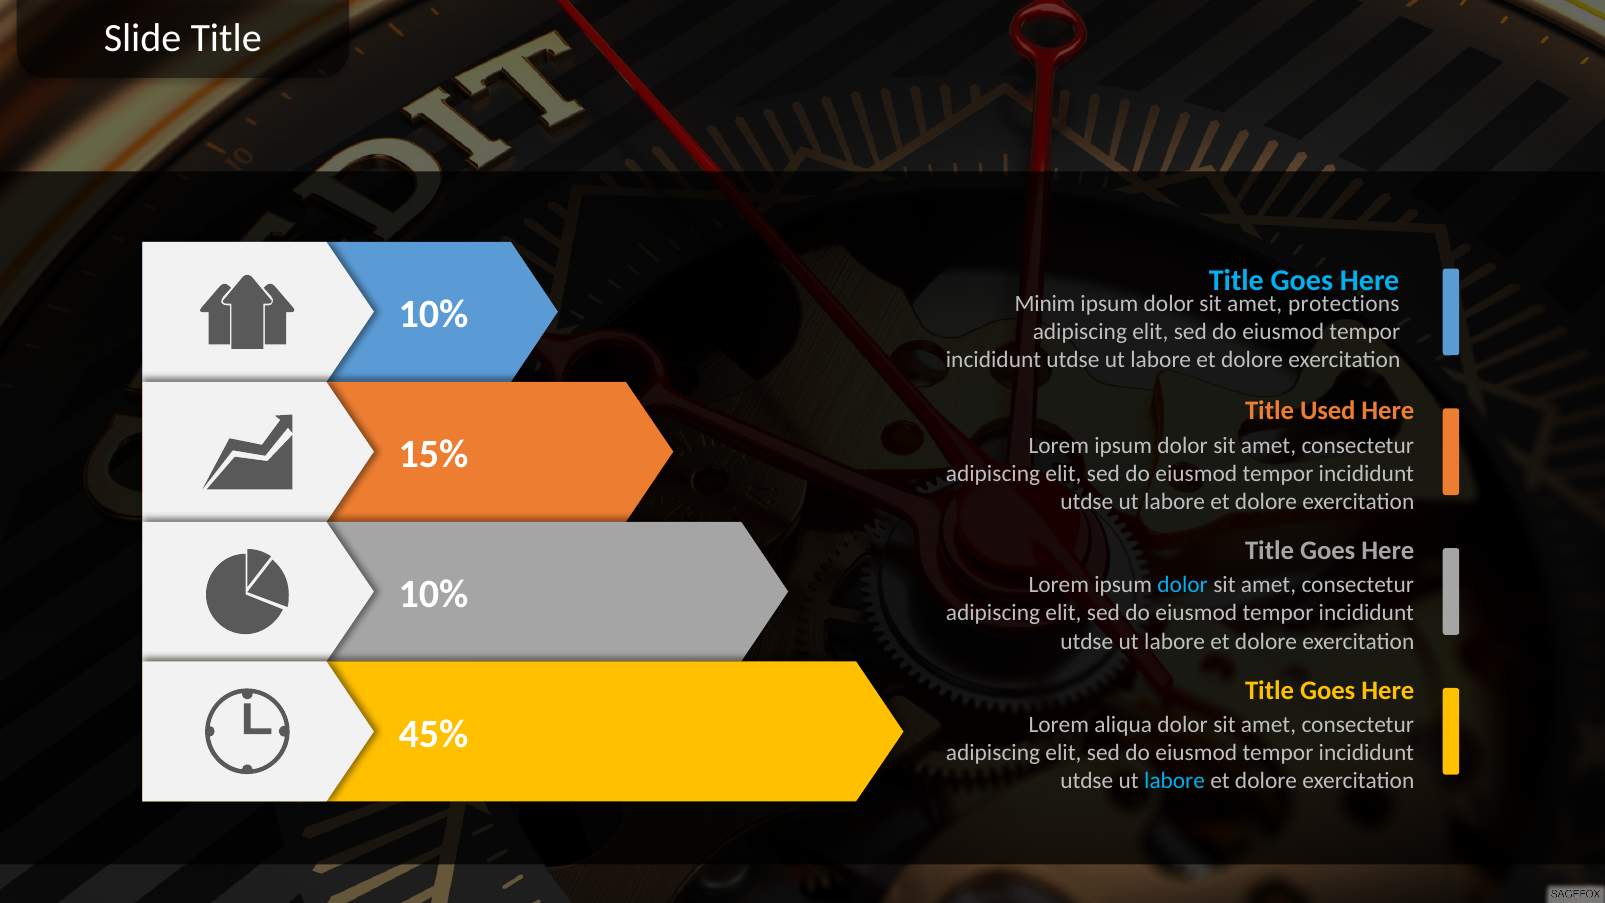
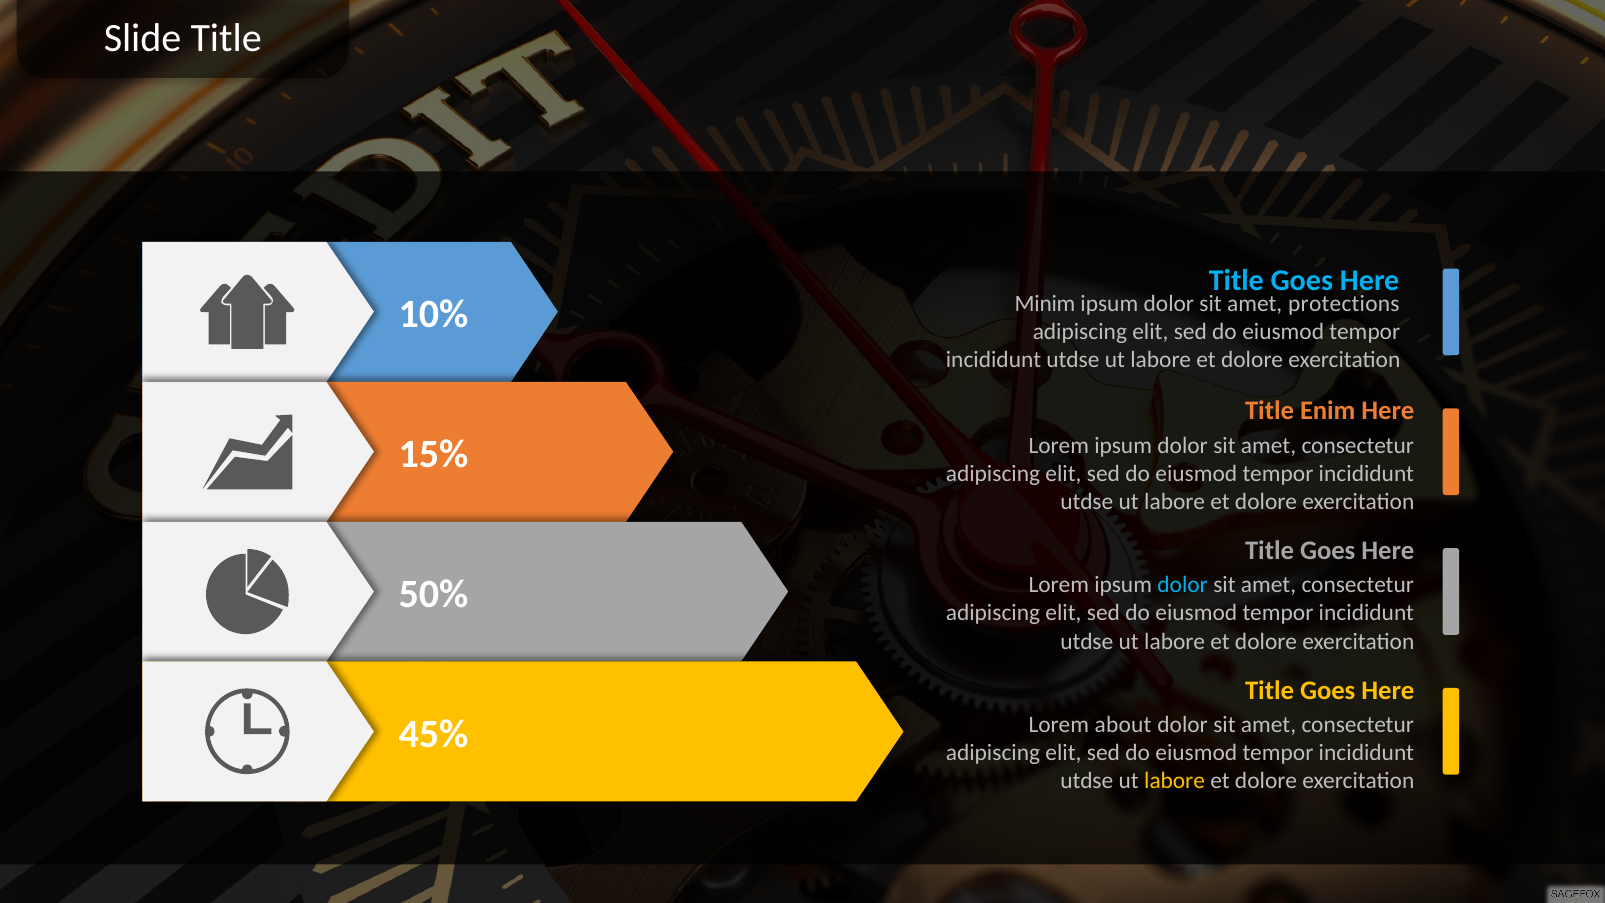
Used: Used -> Enim (1328, 411)
10%: 10% -> 50% (433, 594)
aliqua: aliqua -> about (1123, 725)
labore colour: light blue -> yellow (1175, 781)
